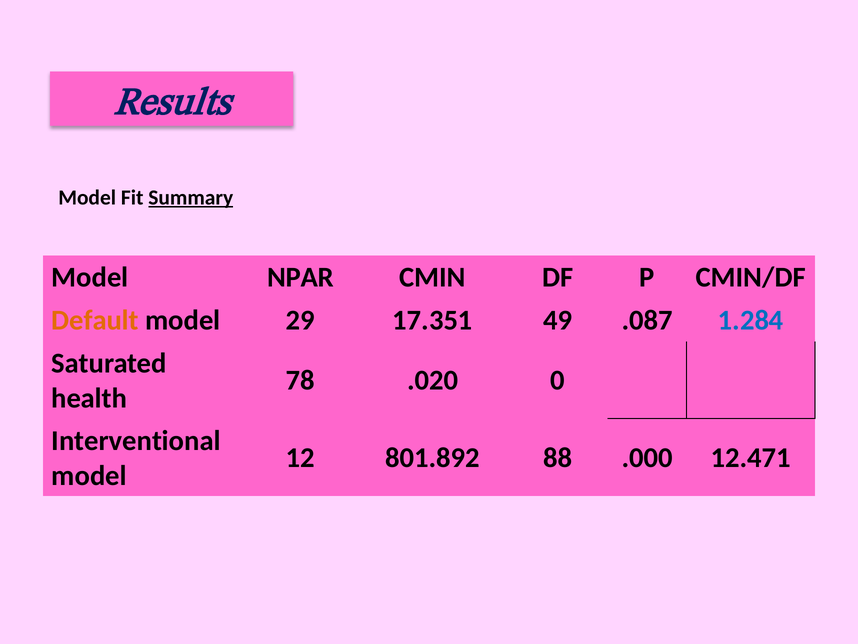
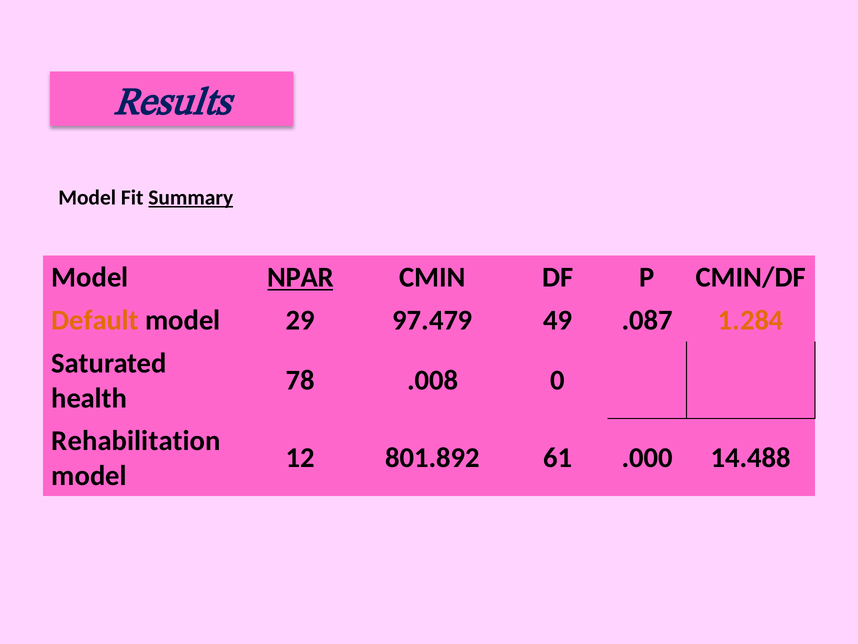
NPAR underline: none -> present (300, 277)
17.351: 17.351 -> 97.479 (432, 320)
1.284 colour: blue -> orange (751, 320)
.020: .020 -> .008 (433, 380)
Interventional: Interventional -> Rehabilitation (136, 440)
88: 88 -> 61 (558, 457)
12.471: 12.471 -> 14.488 (751, 457)
